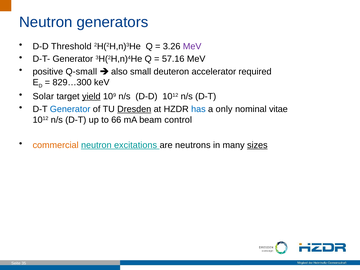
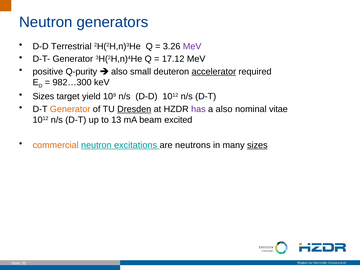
Threshold: Threshold -> Terrestrial (71, 46)
57.16: 57.16 -> 17.12 (173, 59)
Q-small: Q-small -> Q-purity (81, 72)
accelerator underline: none -> present (214, 72)
829…300: 829…300 -> 982…300 (72, 82)
Solar: Solar -> Sizes (43, 96)
yield underline: present -> none (91, 96)
Generator colour: blue -> orange (70, 109)
has colour: blue -> purple (198, 109)
a only: only -> also (224, 109)
66: 66 -> 13 (116, 120)
control: control -> excited (178, 120)
